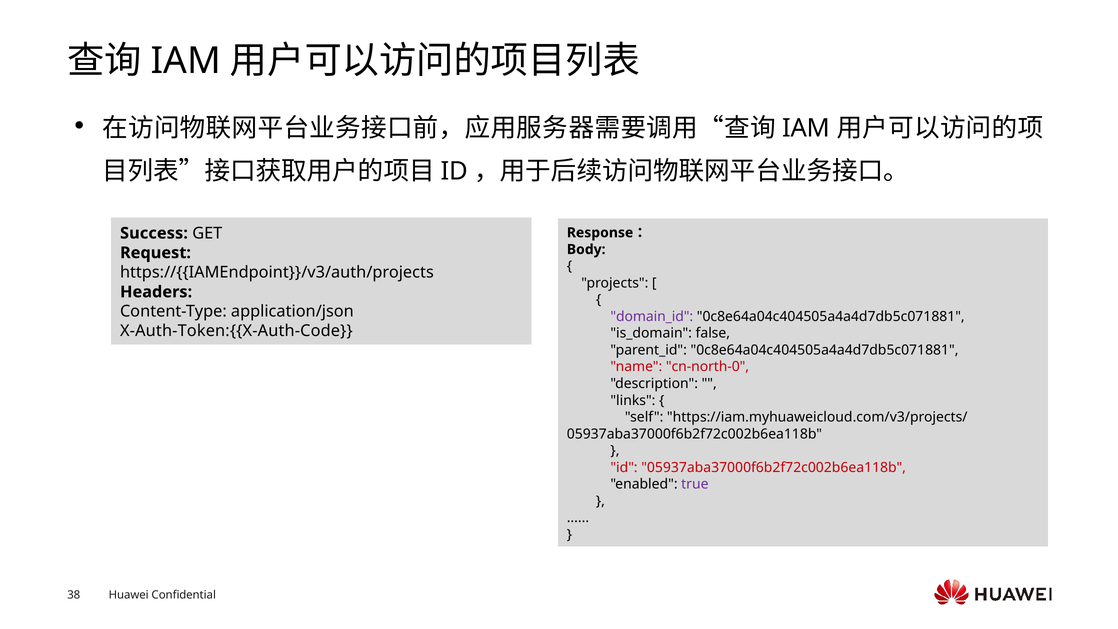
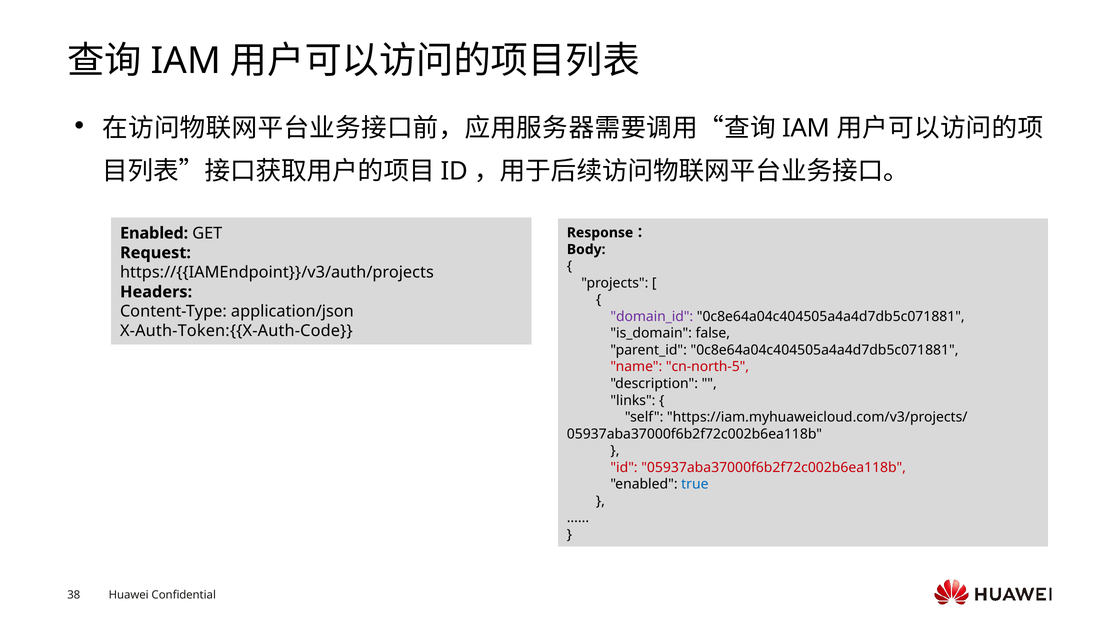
Success: Success -> Enabled (154, 233)
cn-north-0: cn-north-0 -> cn-north-5 (708, 367)
true colour: purple -> blue (695, 484)
